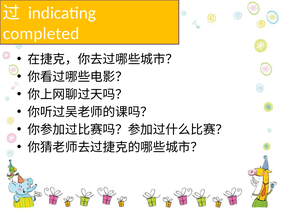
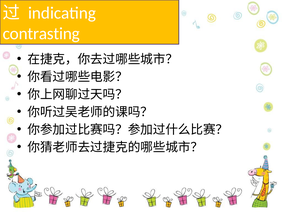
completed: completed -> contrasting (41, 34)
